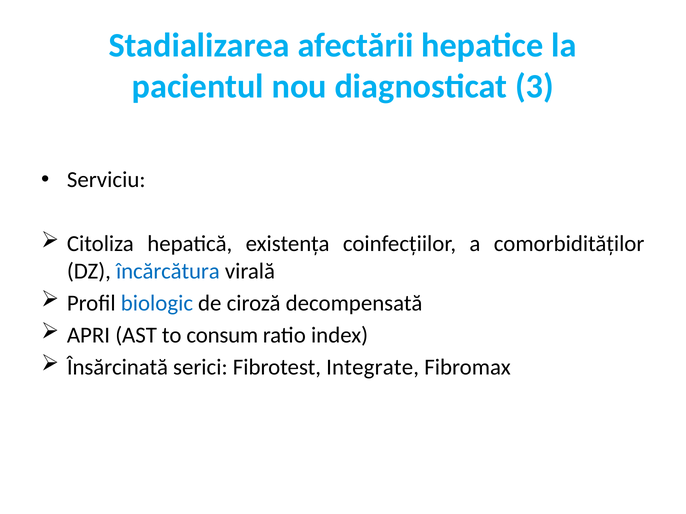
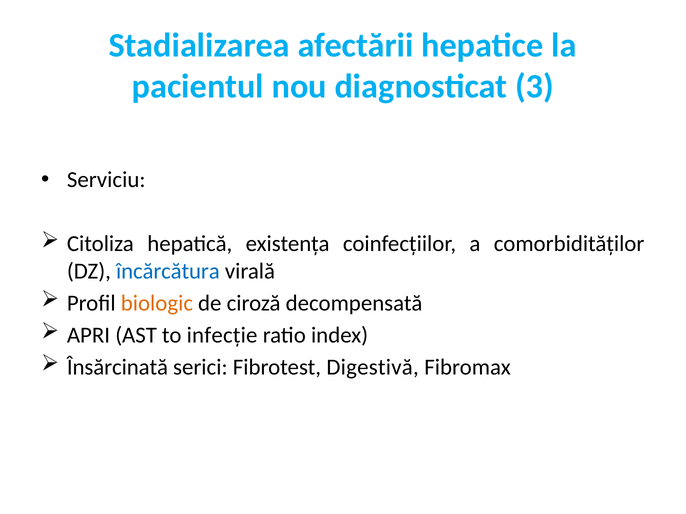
biologic colour: blue -> orange (157, 303)
consum: consum -> infecție (222, 335)
Integrate: Integrate -> Digestivă (373, 367)
